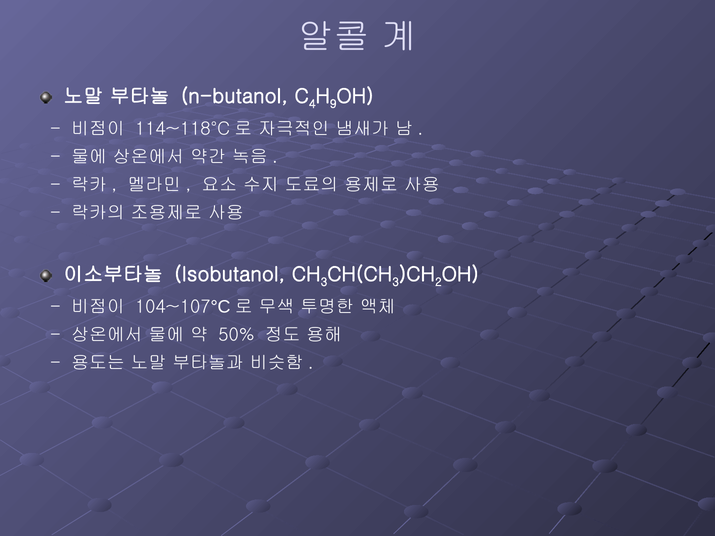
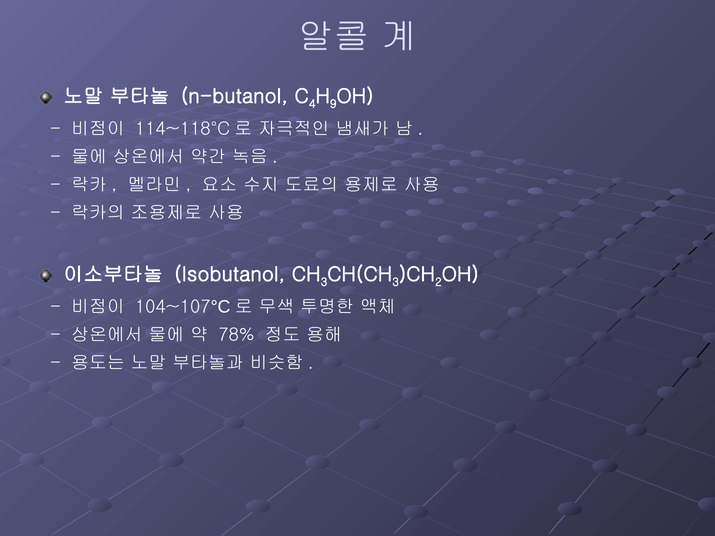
50%: 50% -> 78% (236, 335)
